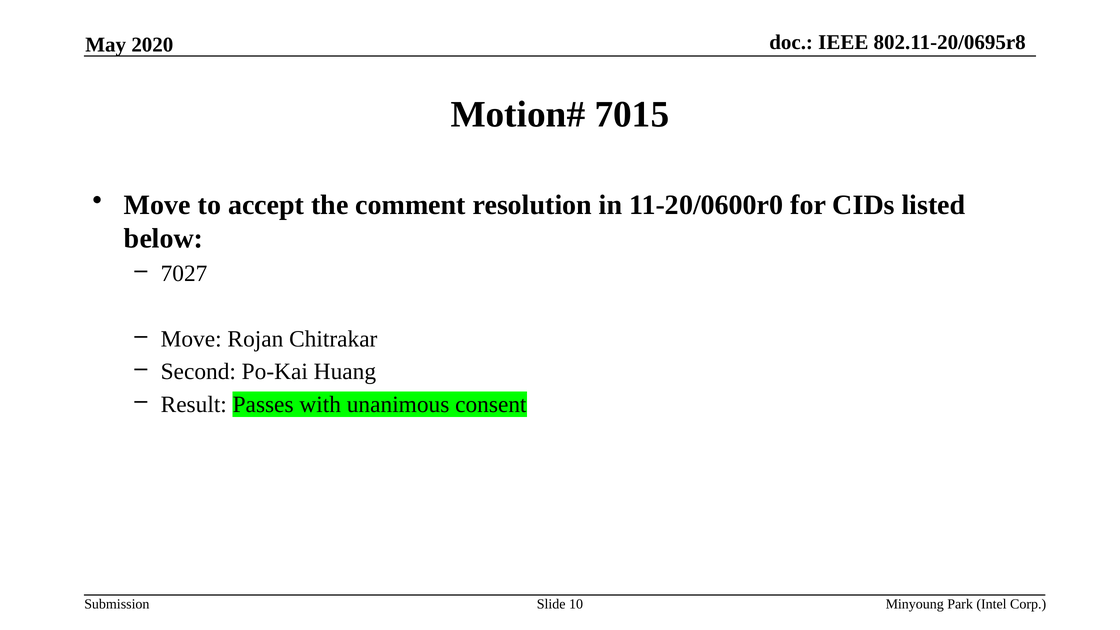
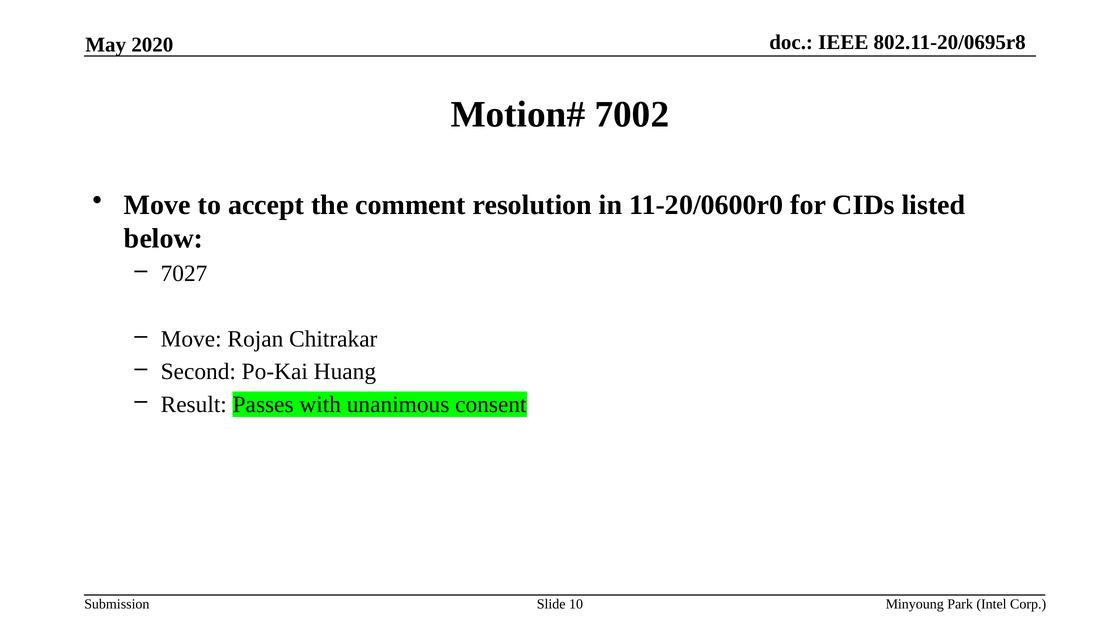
7015: 7015 -> 7002 (632, 115)
